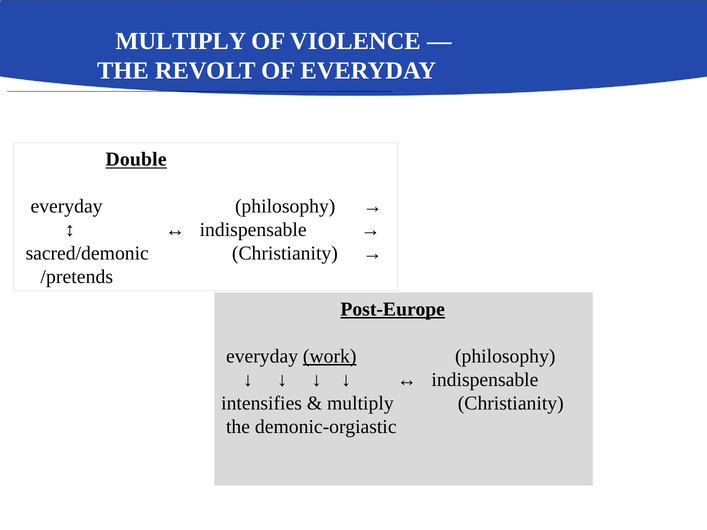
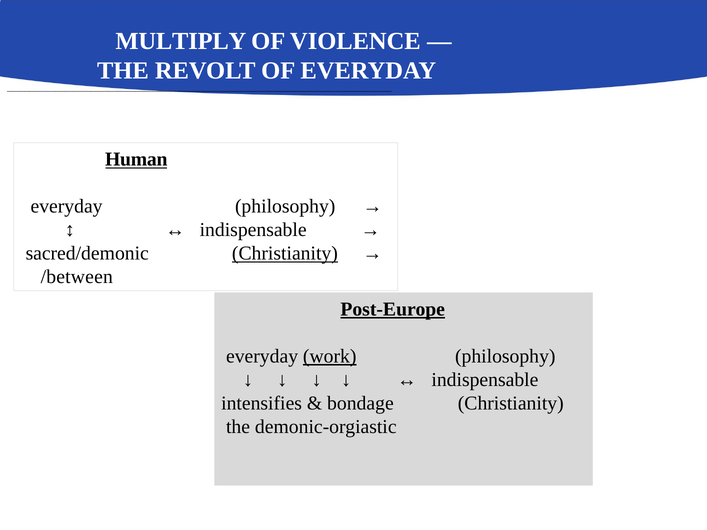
Double: Double -> Human (136, 159)
Christianity underline: none -> present (285, 254)
/pretends: /pretends -> /between (77, 277)
multiply: multiply -> bondage (360, 404)
